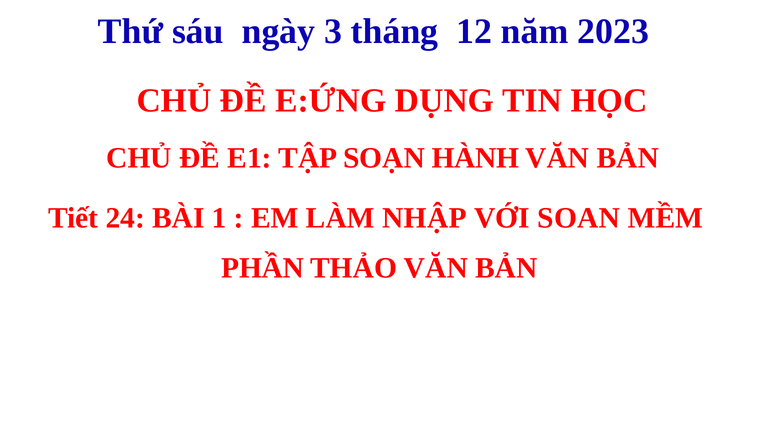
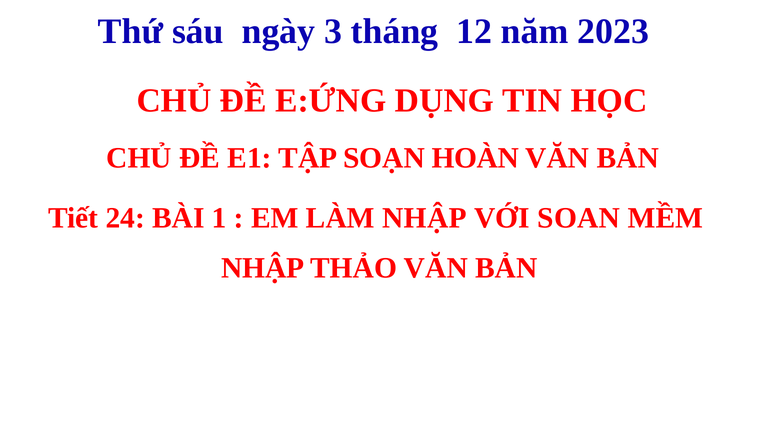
HÀNH: HÀNH -> HOÀN (475, 158)
PHẦN: PHẦN -> NHẬP (263, 268)
